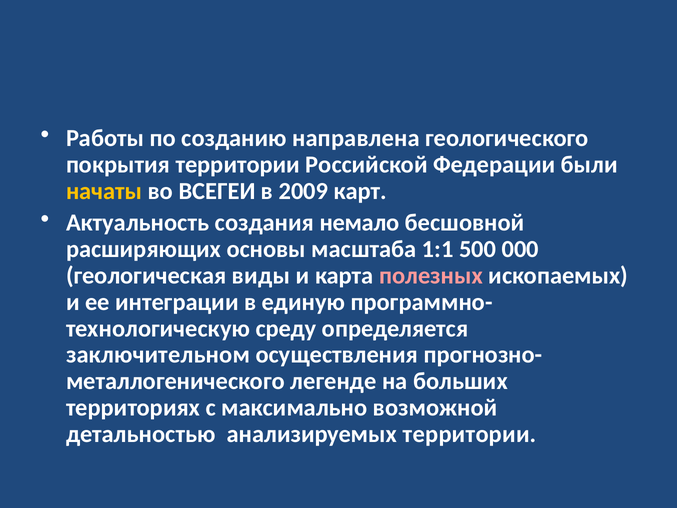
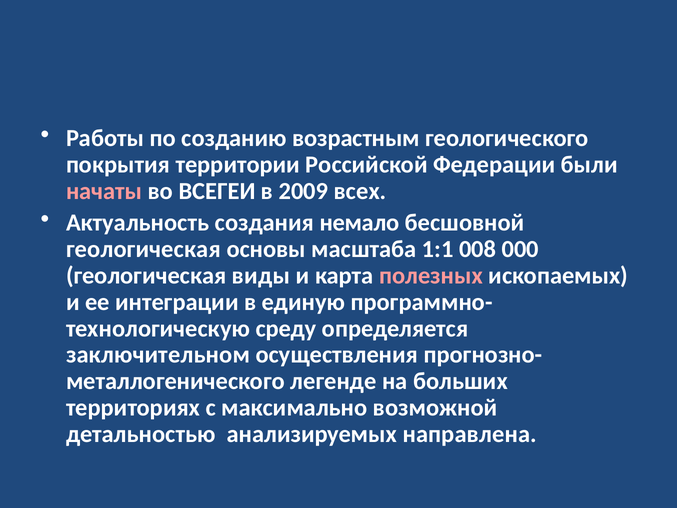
направлена: направлена -> возрастным (356, 138)
начаты colour: yellow -> pink (104, 191)
карт: карт -> всех (360, 191)
расширяющих: расширяющих -> геологическая (143, 249)
500: 500 -> 008 (478, 249)
анализируемых территории: территории -> направлена (470, 434)
